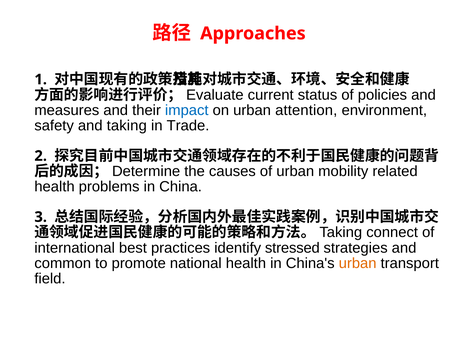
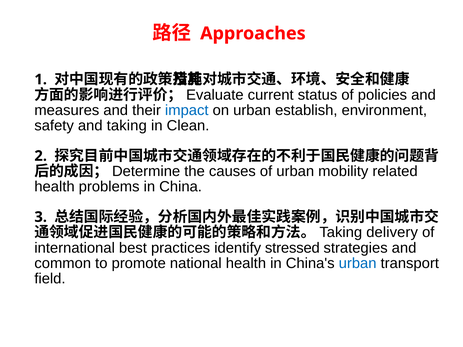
attention: attention -> establish (306, 110)
Trade: Trade -> Clean (188, 126)
connect: connect -> delivery (392, 233)
urban colour: orange -> blue (358, 263)
